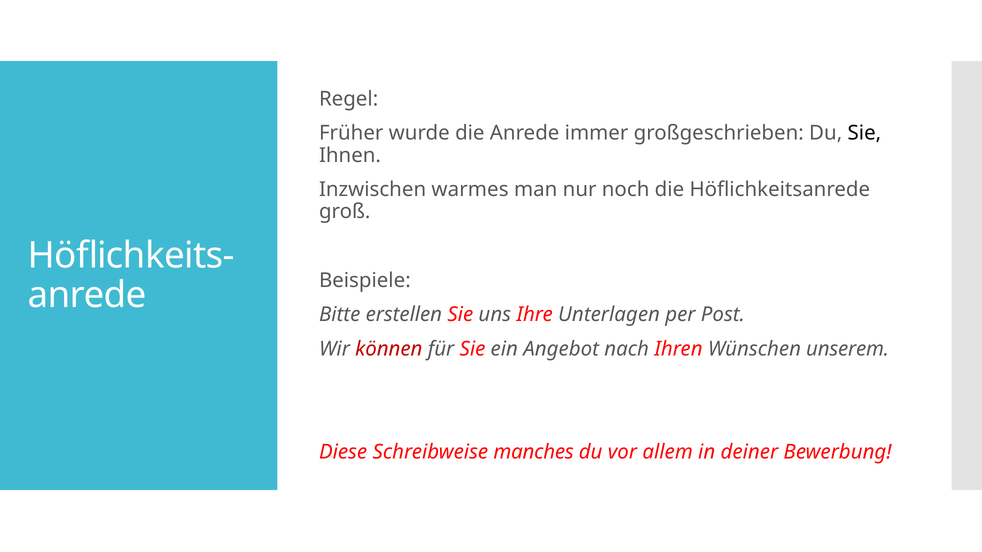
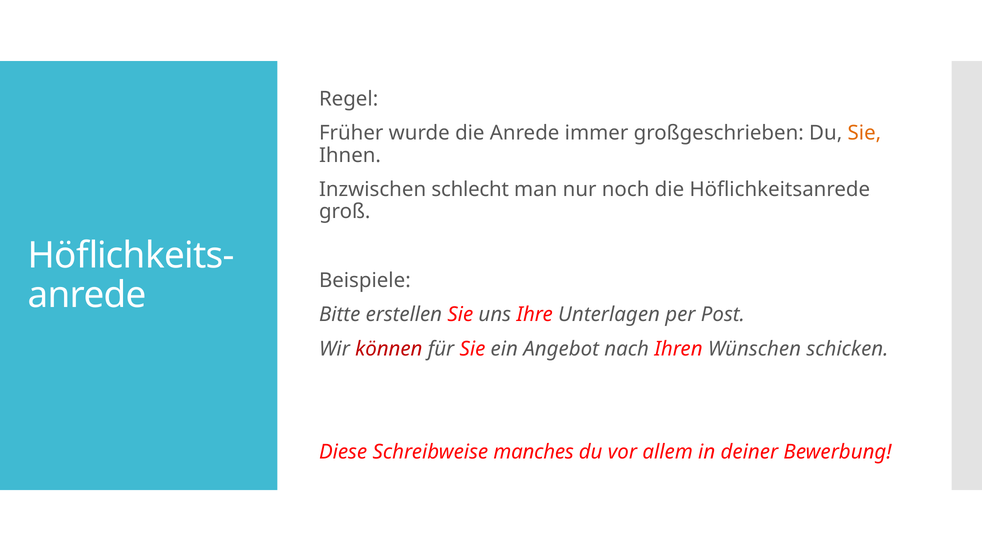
Sie colour: black -> orange (864, 133)
warmes: warmes -> schlecht (470, 190)
unserem: unserem -> schicken (847, 349)
